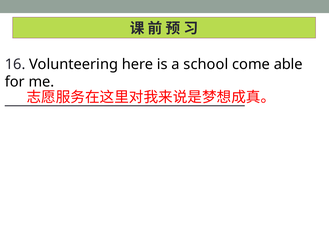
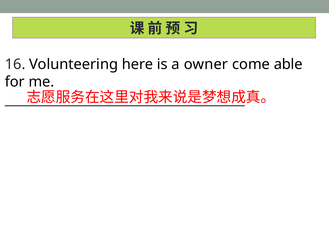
school: school -> owner (206, 64)
